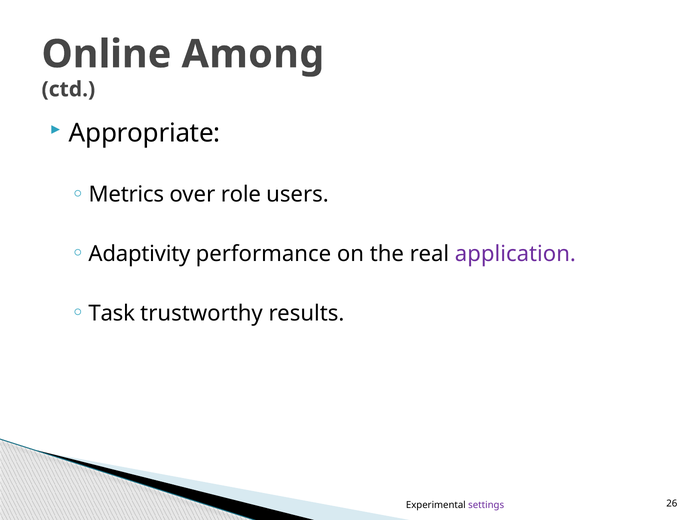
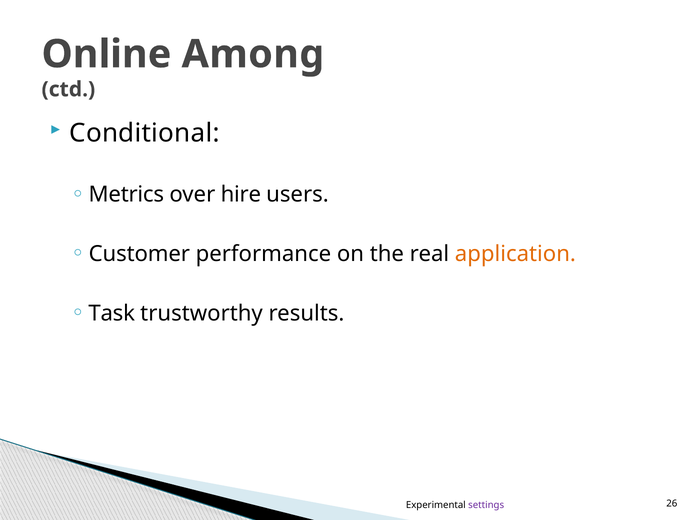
Appropriate: Appropriate -> Conditional (144, 133)
role: role -> hire (241, 195)
Adaptivity: Adaptivity -> Customer (139, 254)
application colour: purple -> orange (515, 254)
